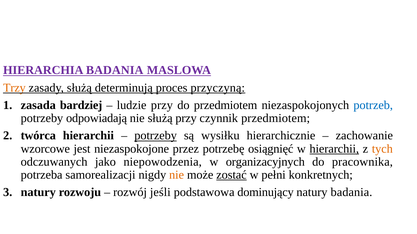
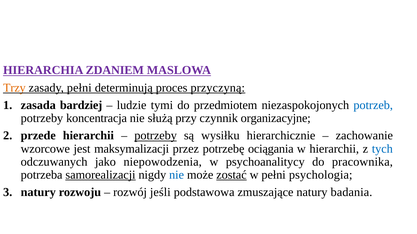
HIERARCHIA BADANIA: BADANIA -> ZDANIEM (115, 70)
zasady służą: służą -> pełni (79, 88)
ludzie przy: przy -> tymi (162, 105)
odpowiadają: odpowiadają -> koncentracja (97, 119)
czynnik przedmiotem: przedmiotem -> organizacyjne (276, 119)
twórca: twórca -> przede (38, 136)
niezaspokojone: niezaspokojone -> maksymalizacji (132, 149)
osiągnięć: osiągnięć -> ociągania (271, 149)
hierarchii underline: present -> none (334, 149)
tych colour: orange -> blue (382, 149)
organizacyjnych: organizacyjnych -> psychoanalitycy (265, 162)
samorealizacji underline: none -> present (101, 175)
nie colour: orange -> blue (177, 175)
konkretnych: konkretnych -> psychologia (321, 175)
dominujący: dominujący -> zmuszające (265, 193)
